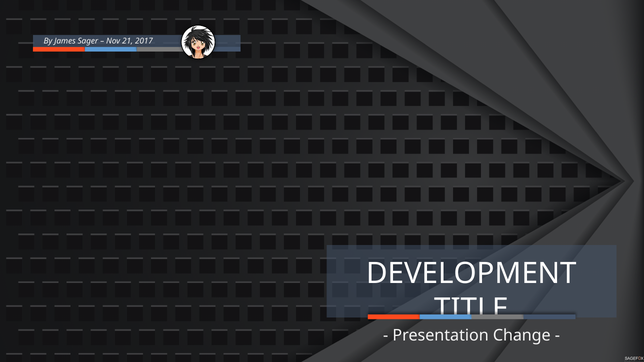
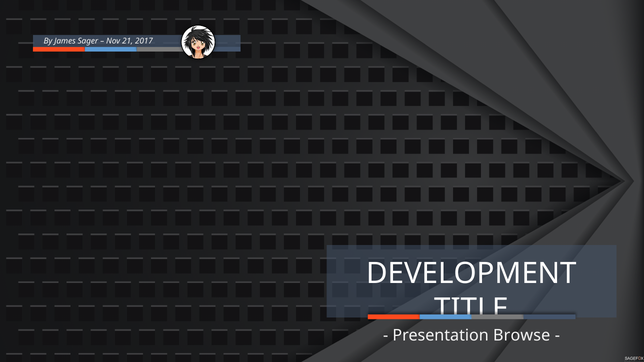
Change: Change -> Browse (522, 336)
